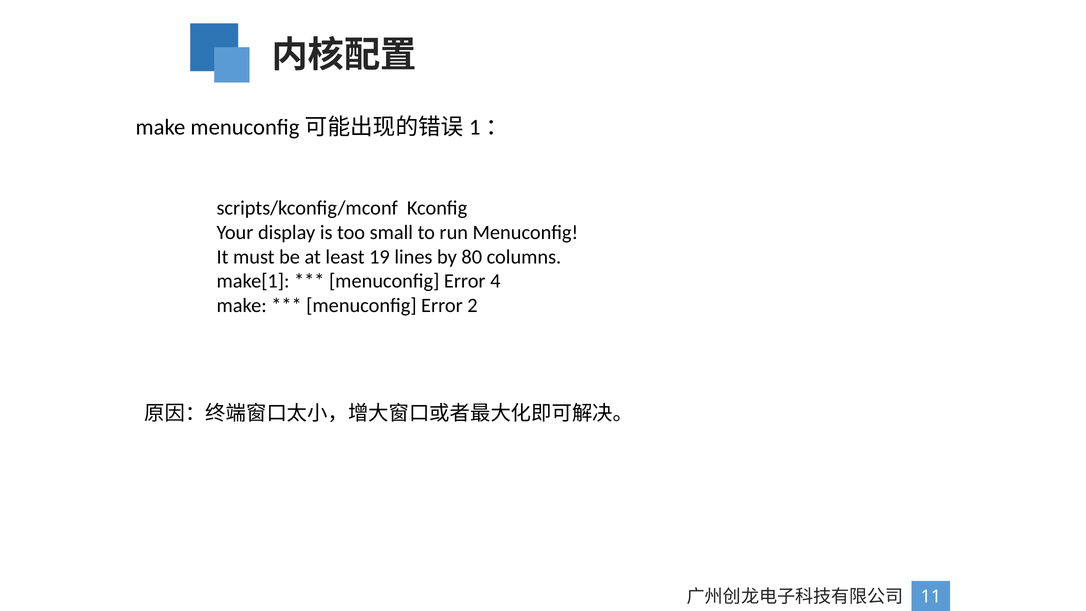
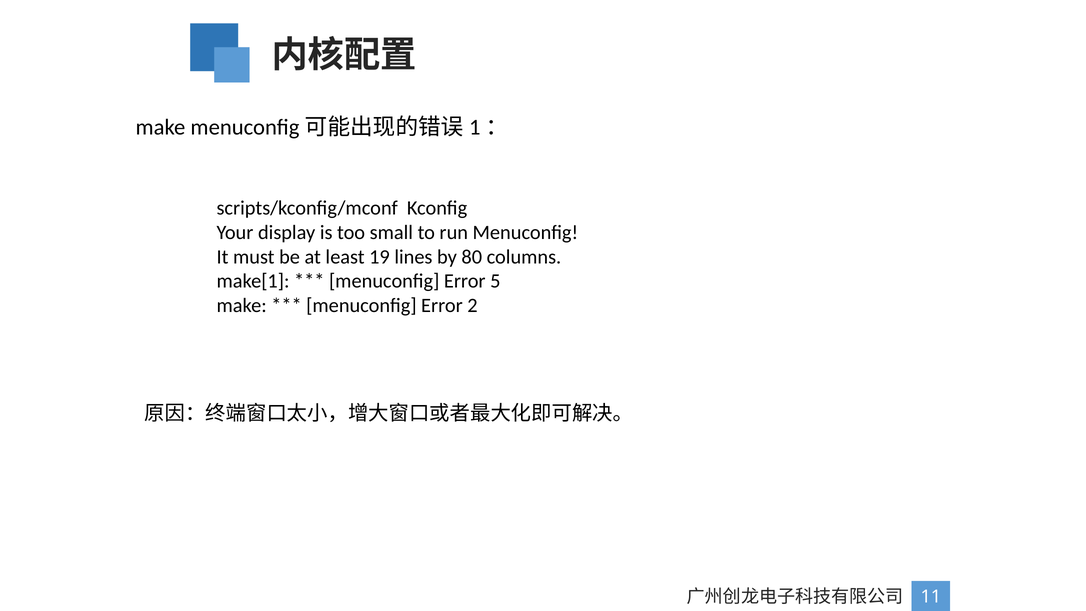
4: 4 -> 5 (495, 281)
